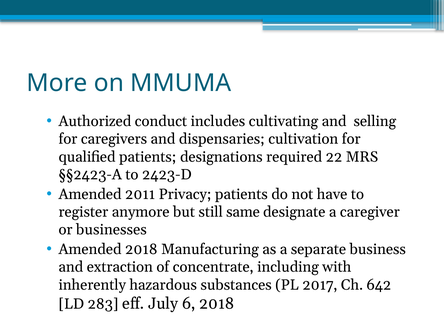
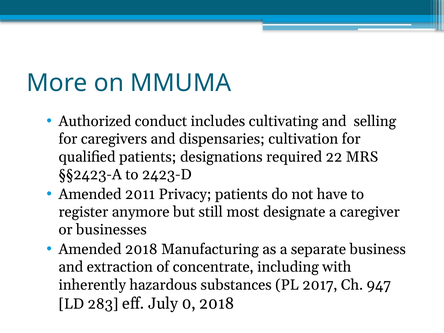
same: same -> most (243, 212)
642: 642 -> 947 (379, 285)
6: 6 -> 0 (189, 303)
